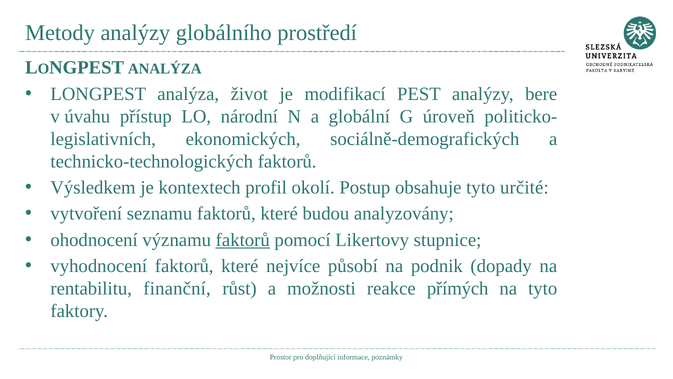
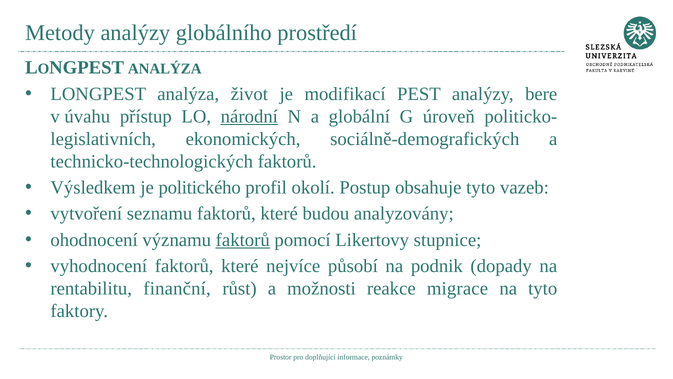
národní underline: none -> present (249, 116)
kontextech: kontextech -> politického (200, 187)
určité: určité -> vazeb (524, 187)
přímých: přímých -> migrace (457, 288)
